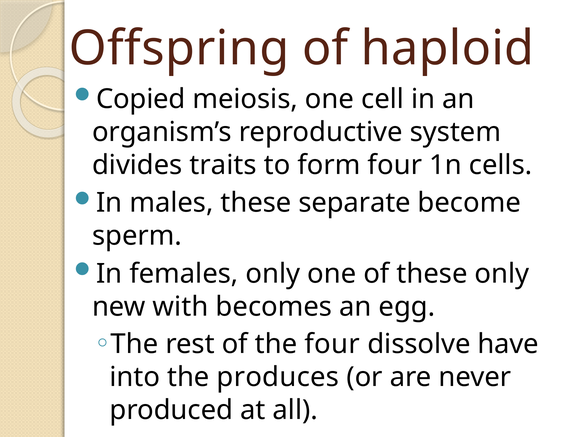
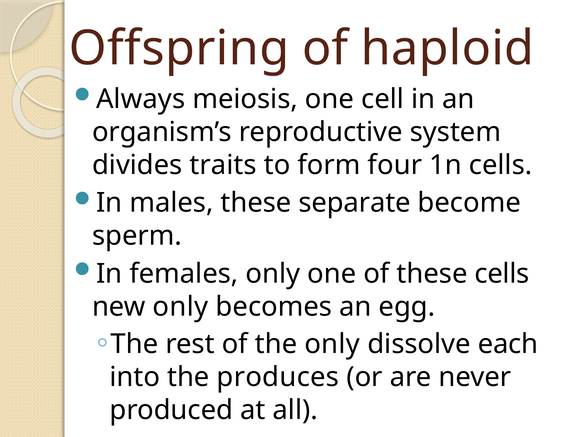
Copied: Copied -> Always (141, 99)
these only: only -> cells (502, 273)
new with: with -> only (180, 306)
the four: four -> only (332, 344)
have: have -> each (508, 344)
